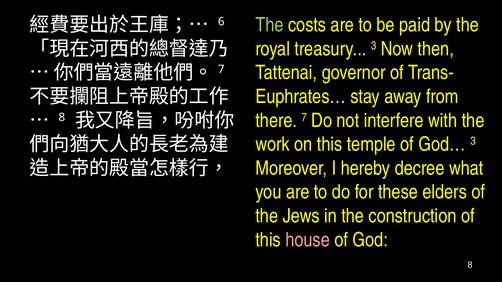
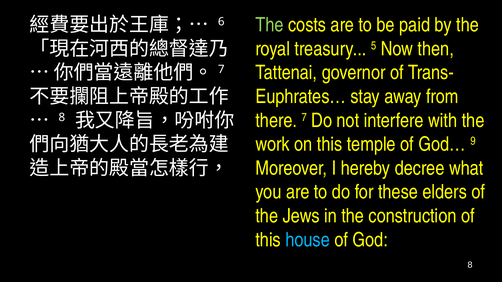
treasury 3: 3 -> 5 (374, 46)
God… 3: 3 -> 9 (473, 141)
house colour: pink -> light blue (308, 240)
